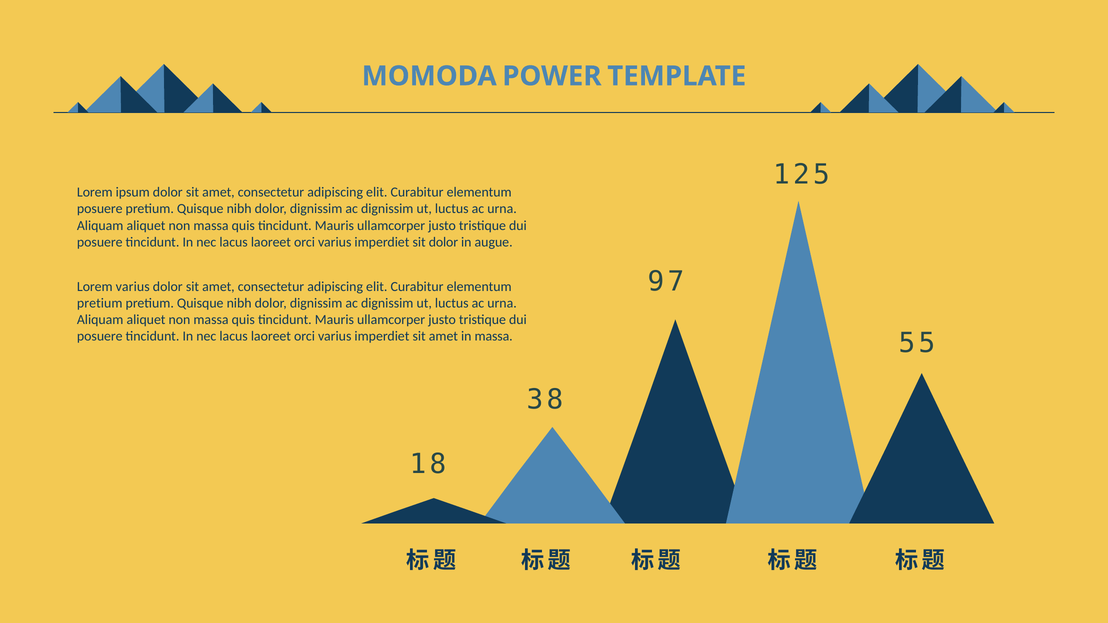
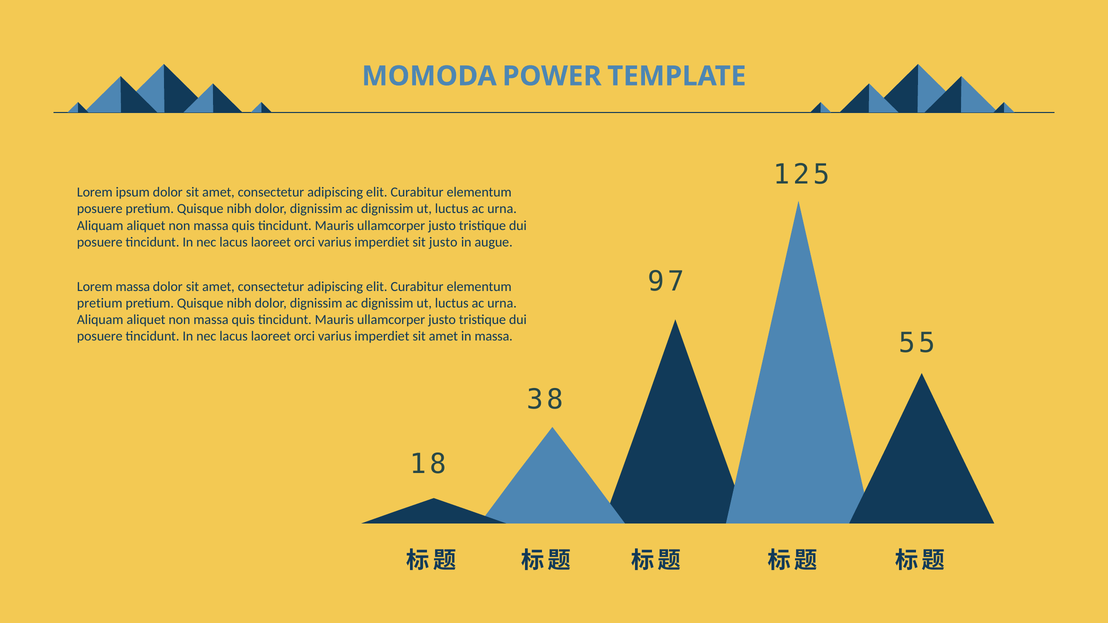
sit dolor: dolor -> justo (443, 242)
Lorem varius: varius -> massa (133, 287)
